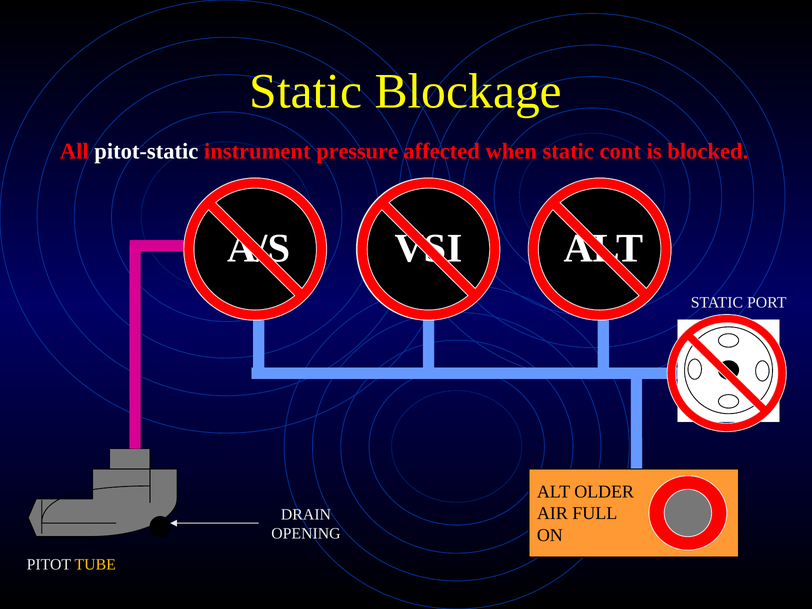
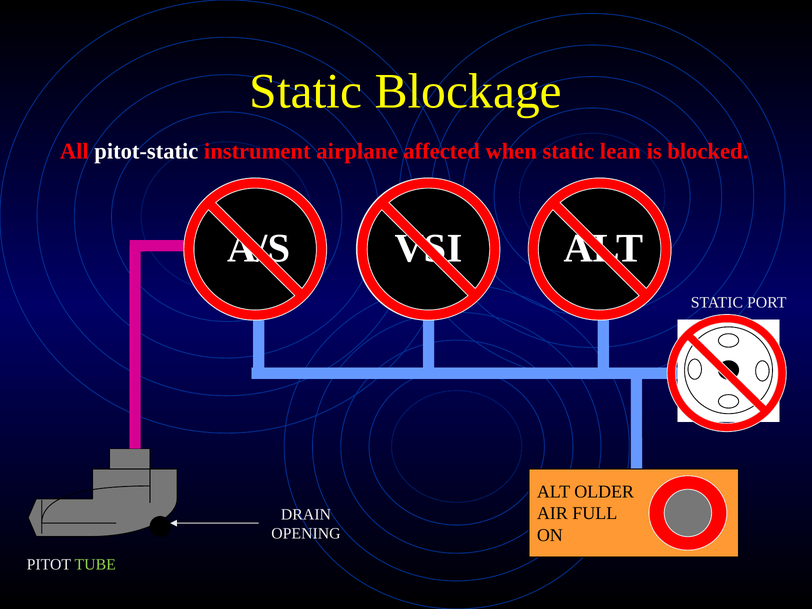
pressure: pressure -> airplane (357, 151)
cont: cont -> lean (620, 151)
TUBE colour: yellow -> light green (95, 565)
